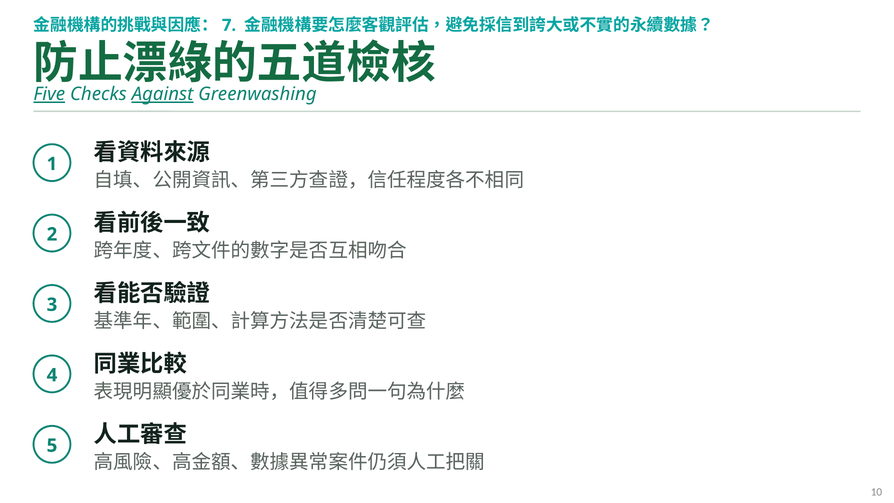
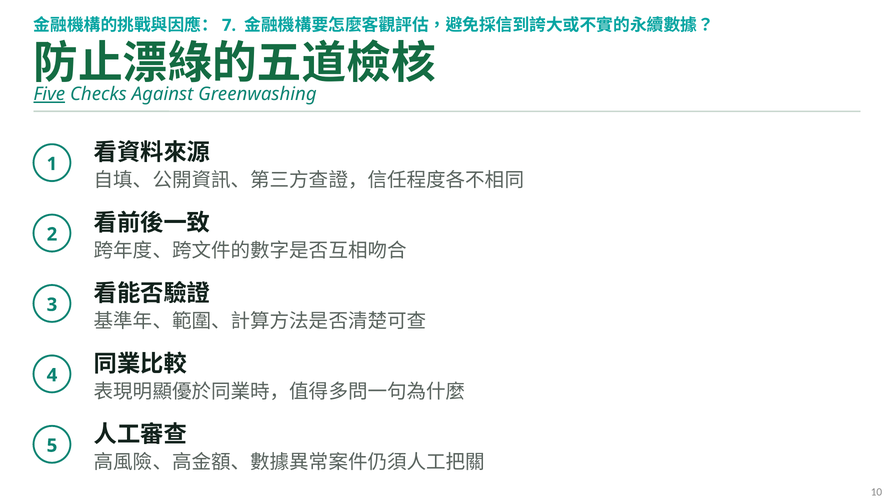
Against underline: present -> none (163, 94)
